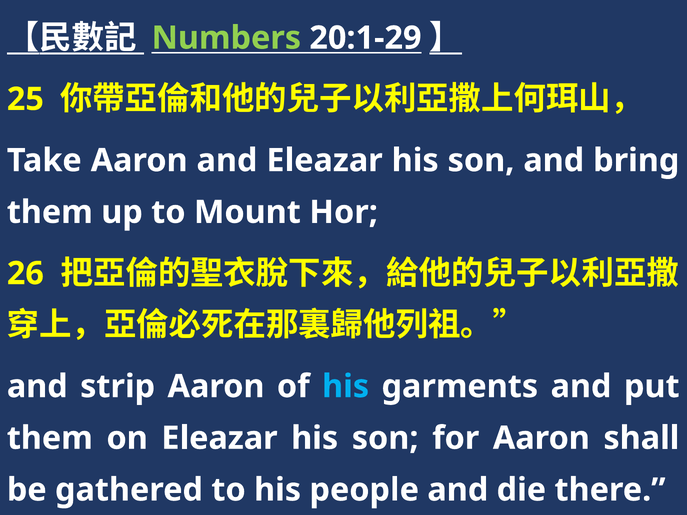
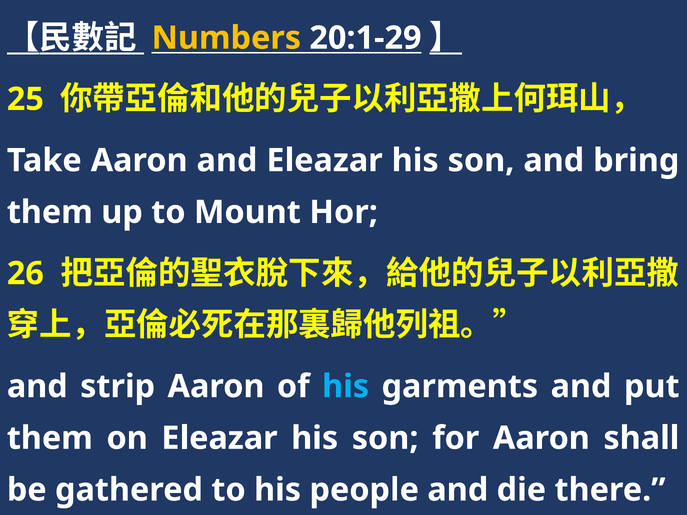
Numbers colour: light green -> yellow (226, 38)
